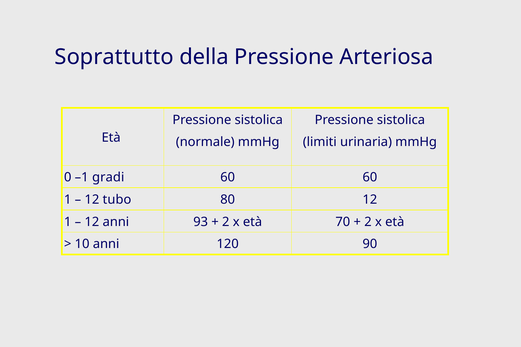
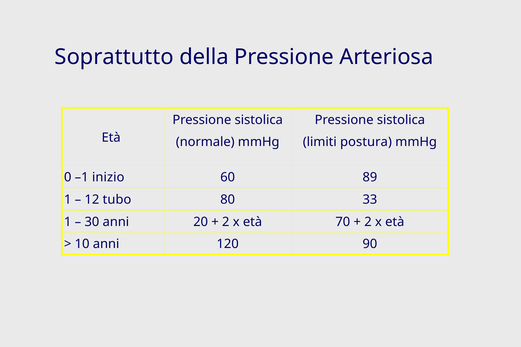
urinaria: urinaria -> postura (366, 142)
gradi: gradi -> inizio (108, 178)
60 60: 60 -> 89 (370, 178)
80 12: 12 -> 33 (370, 200)
12: 12 -> 30 (92, 222)
93: 93 -> 20 (201, 222)
